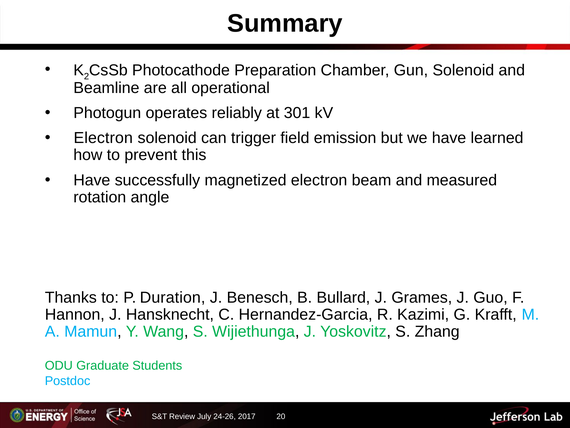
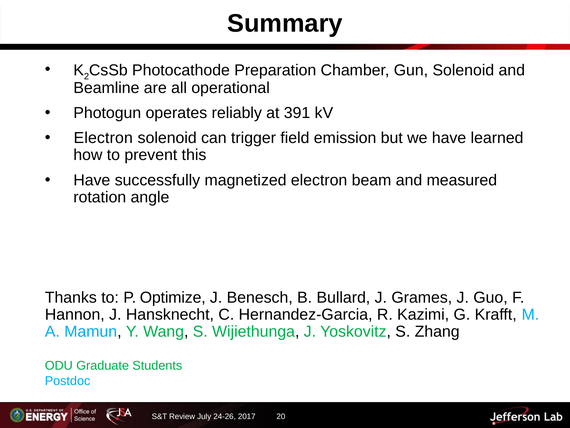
301: 301 -> 391 (297, 113)
Duration: Duration -> Optimize (173, 297)
